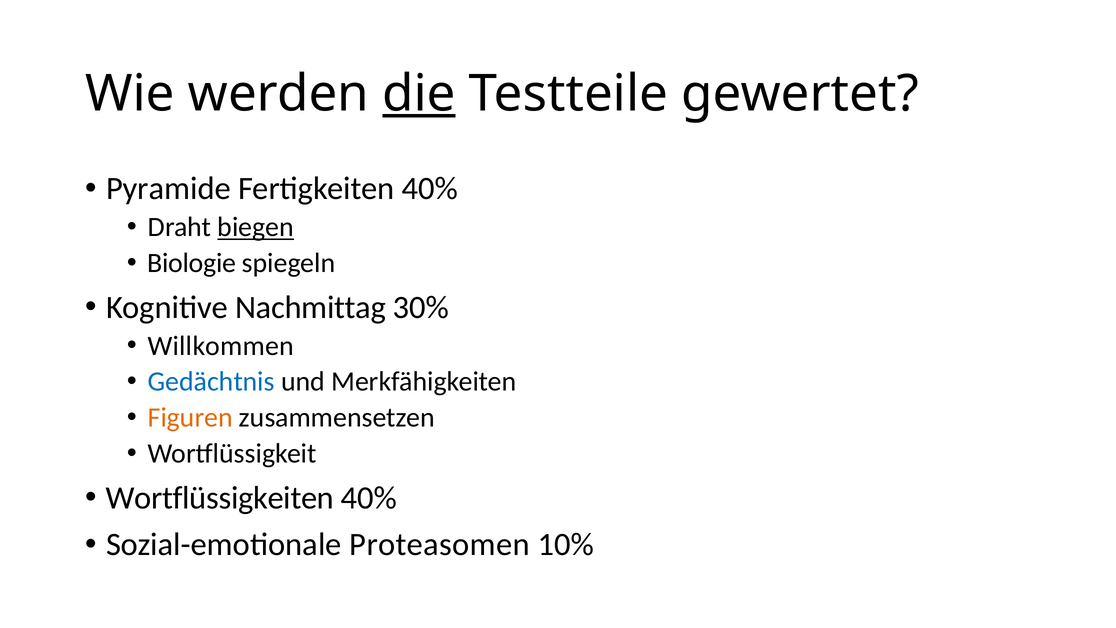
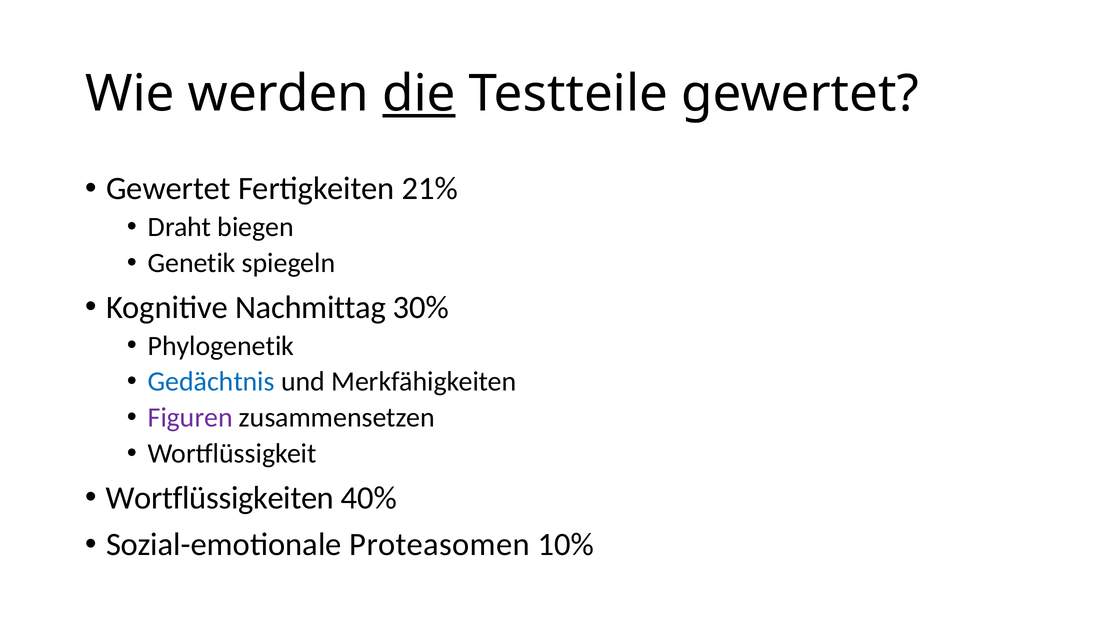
Pyramide: Pyramide -> Gewertet (168, 189)
Fertigkeiten 40%: 40% -> 21% (430, 189)
biegen underline: present -> none (256, 227)
Biologie: Biologie -> Genetik (192, 263)
Willkommen: Willkommen -> Phylogenetik (221, 346)
Figuren colour: orange -> purple (190, 417)
